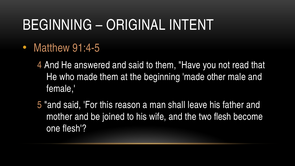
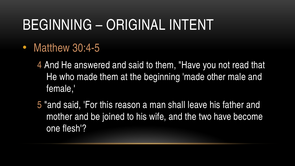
91:4-5: 91:4-5 -> 30:4-5 (86, 48)
two flesh: flesh -> have (223, 117)
